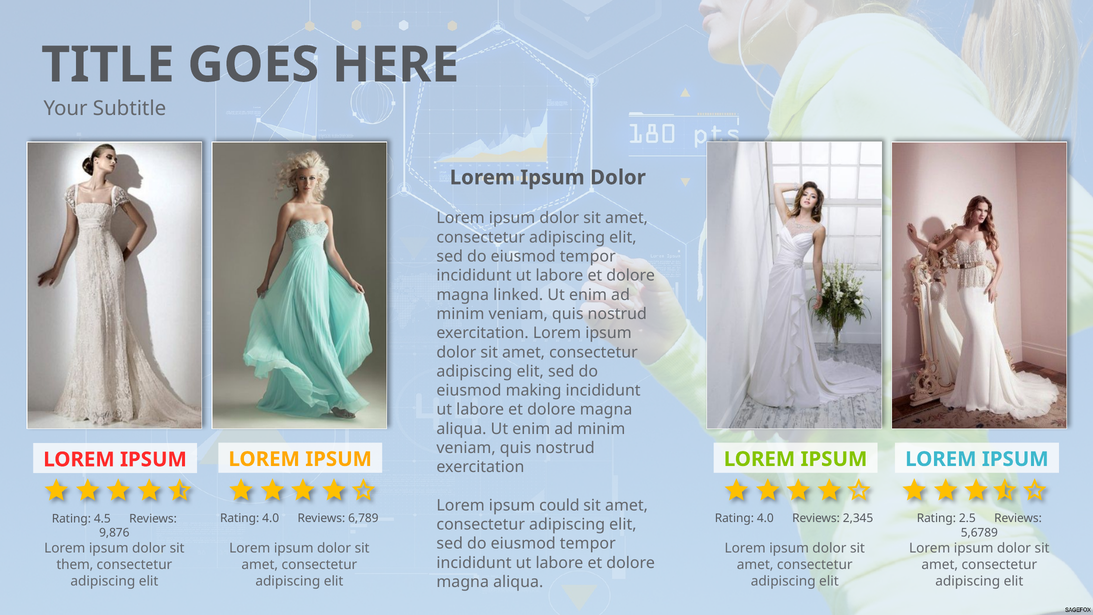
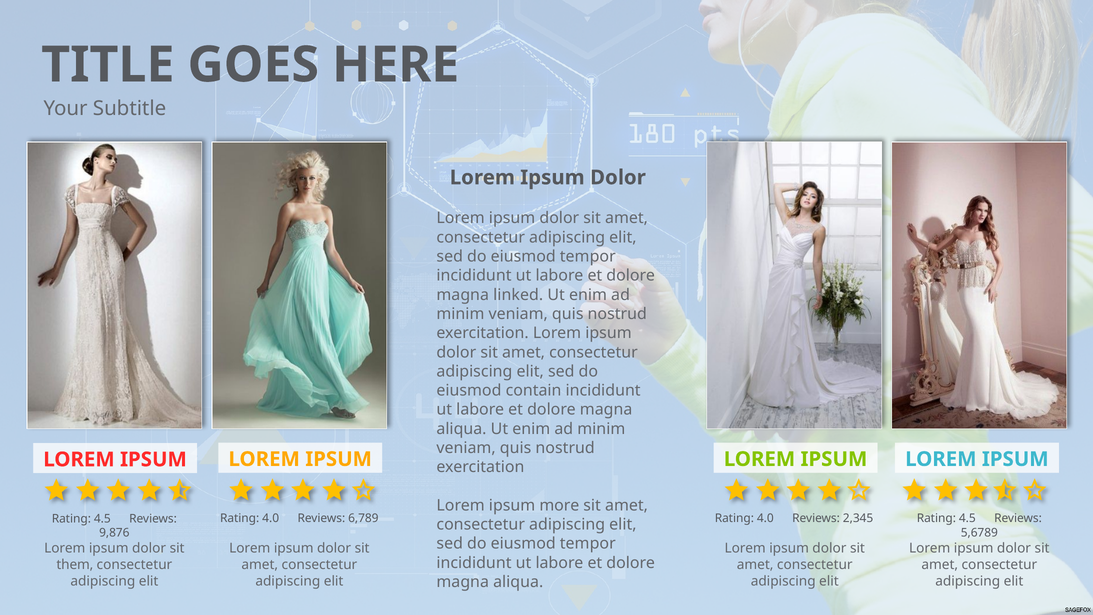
making: making -> contain (534, 390)
could: could -> more (559, 505)
2.5: 2.5 -> 4.5 (967, 518)
